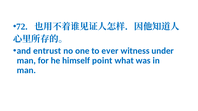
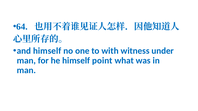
72: 72 -> 64 (22, 27)
and entrust: entrust -> himself (47, 51)
ever: ever -> with (110, 51)
